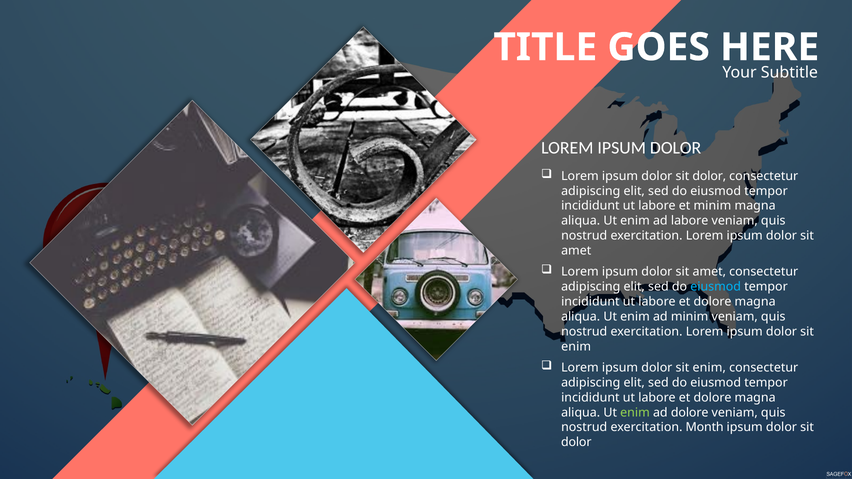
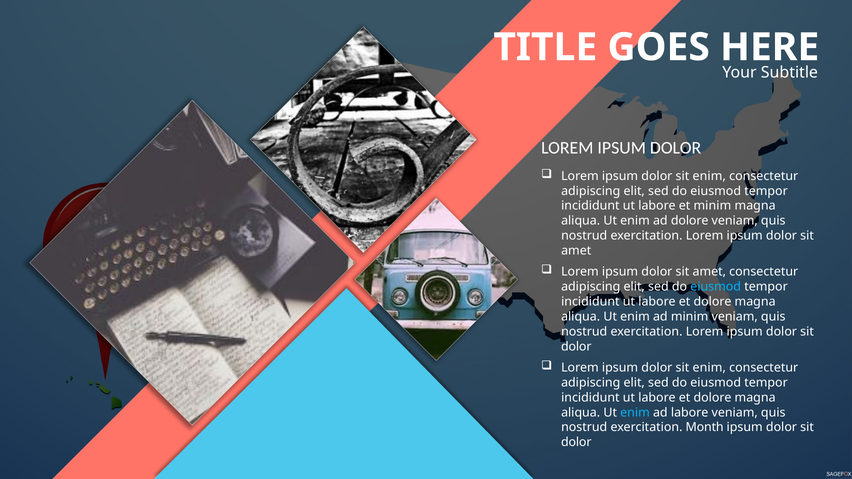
dolor: dolor -> enim (709, 176)
ad labore: labore -> dolore (690, 221)
enim: enim -> dolor (576, 347)
enim colour: light green -> light blue (635, 413)
ad dolore: dolore -> labore (690, 413)
